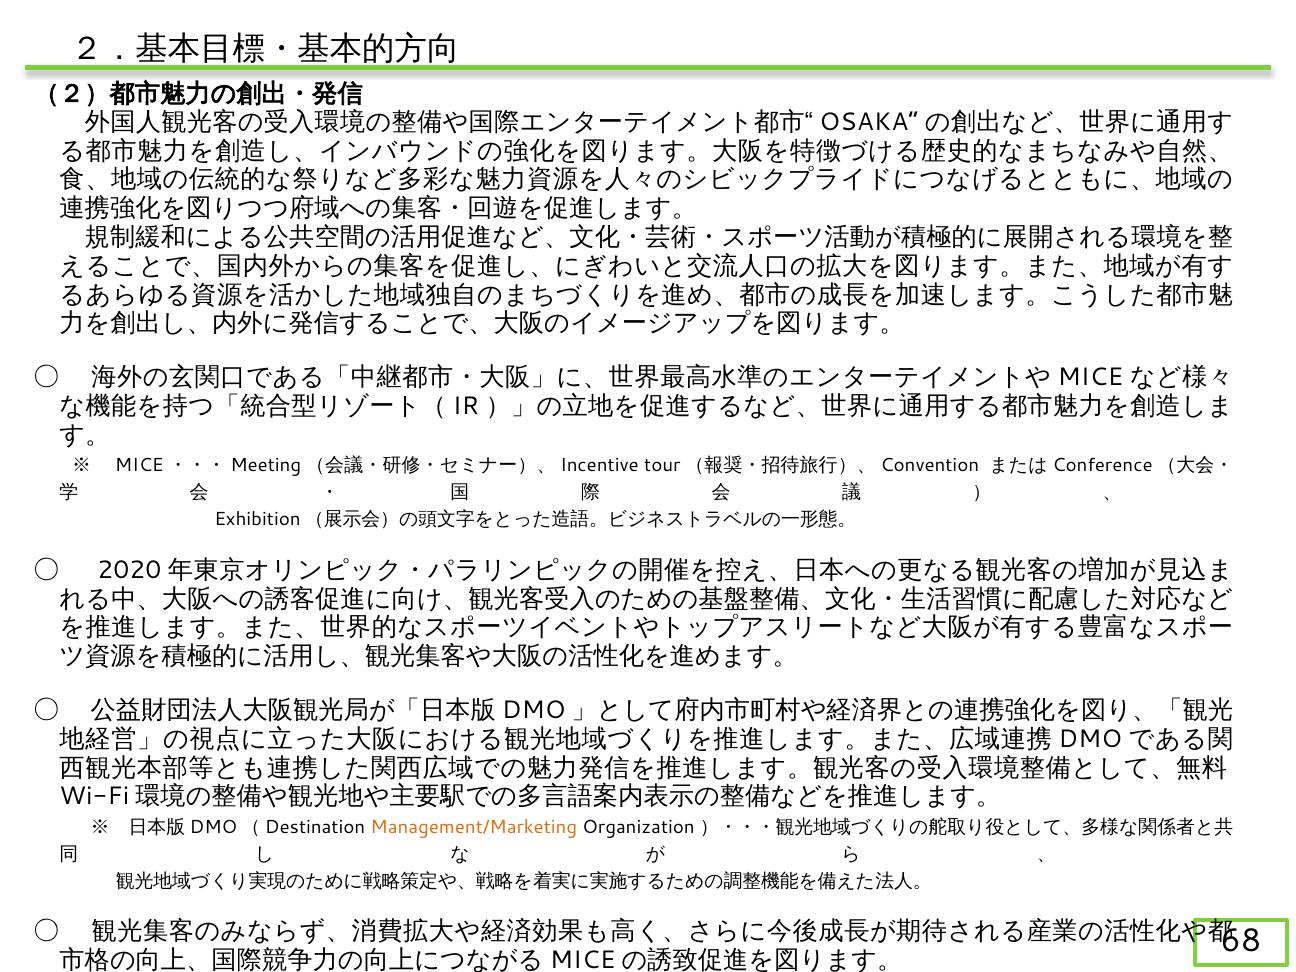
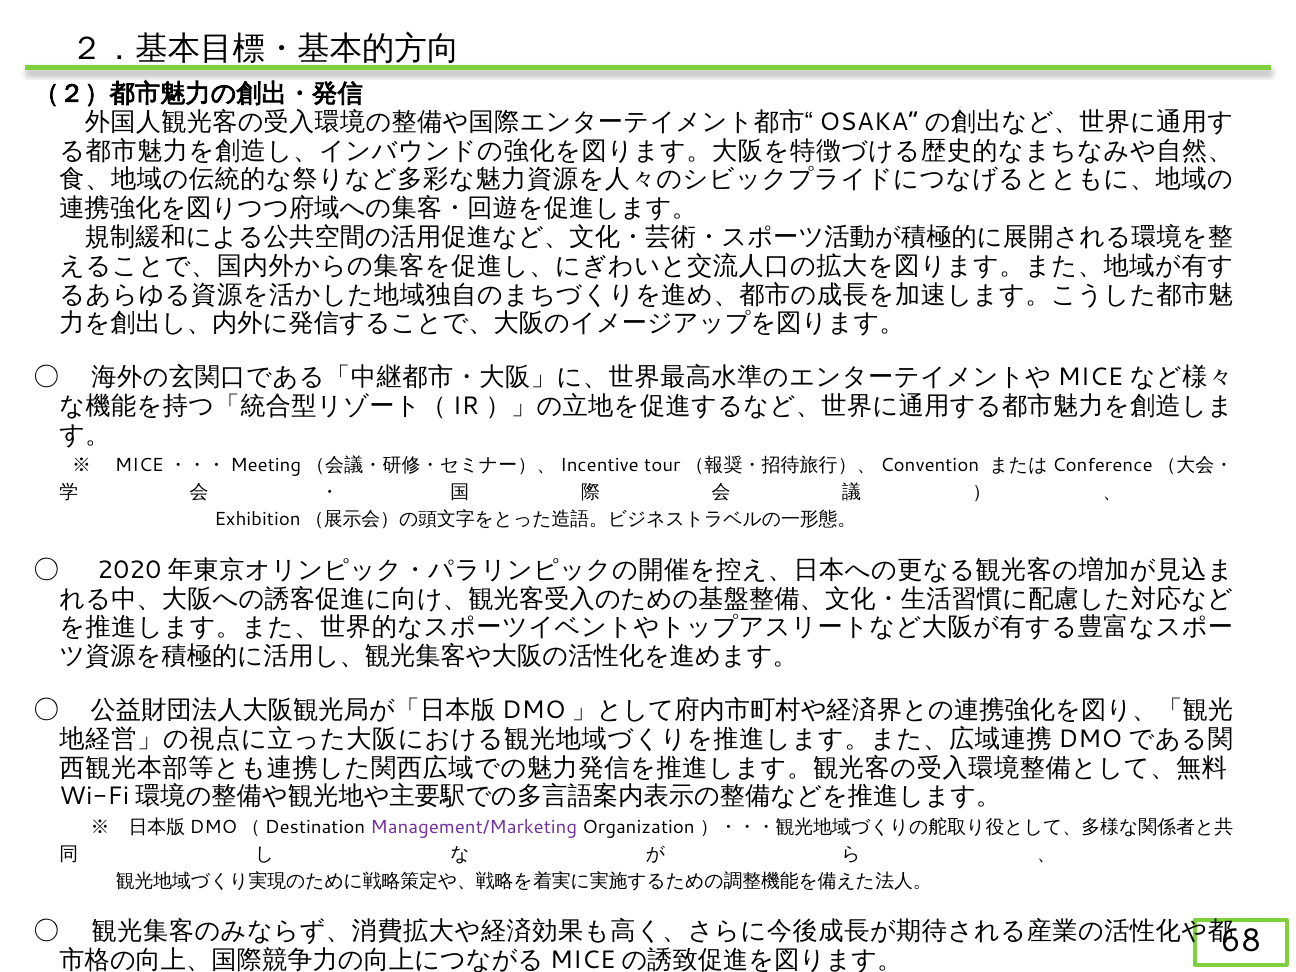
Management/Marketing colour: orange -> purple (474, 827)
